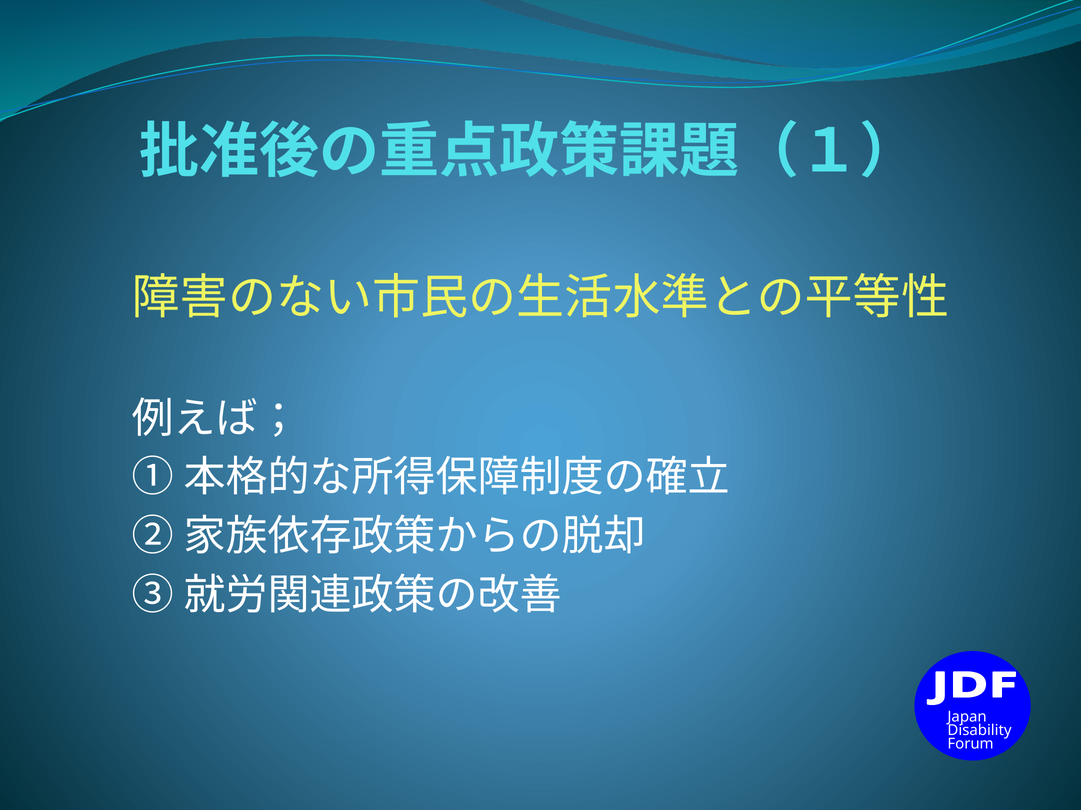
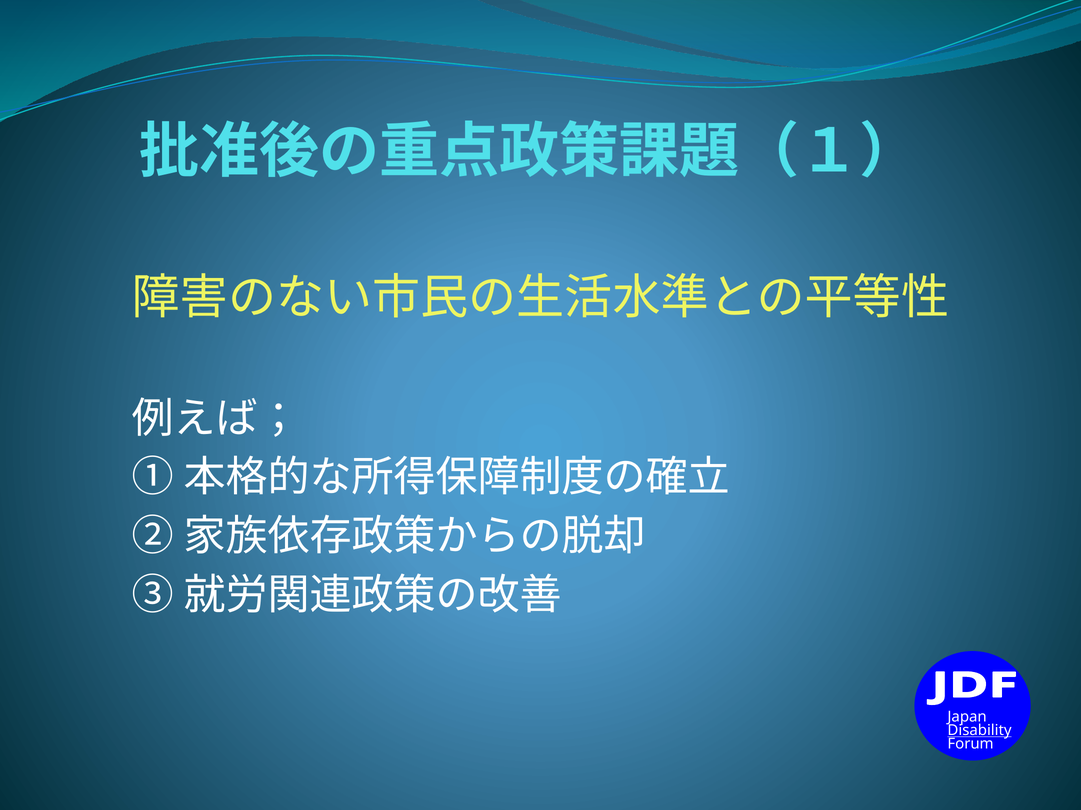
Disability underline: none -> present (980, 731)
